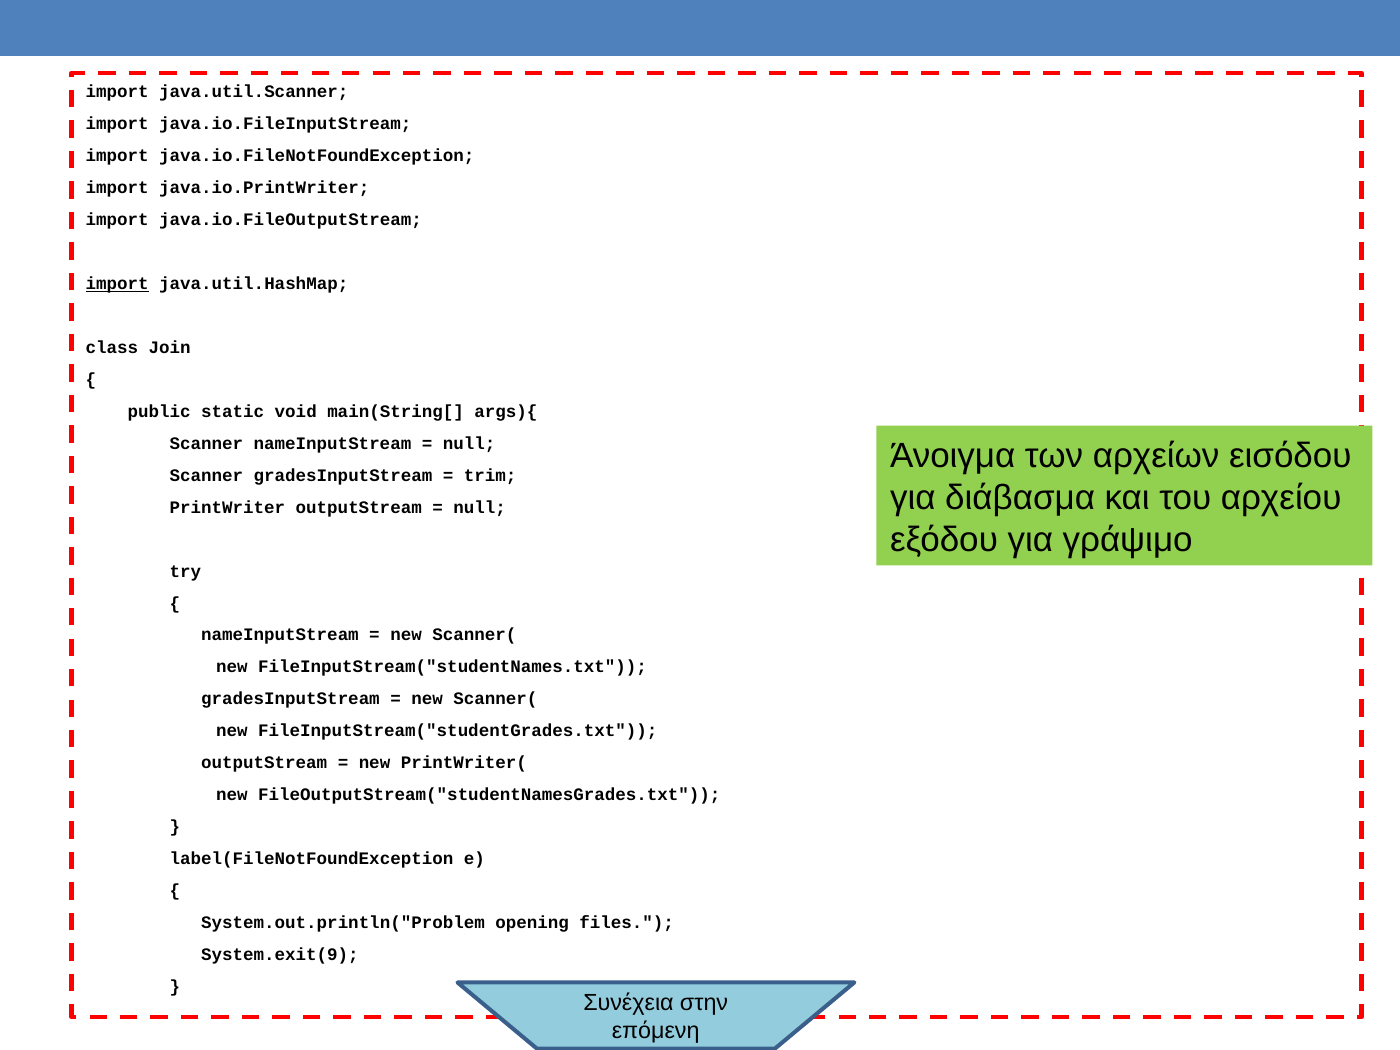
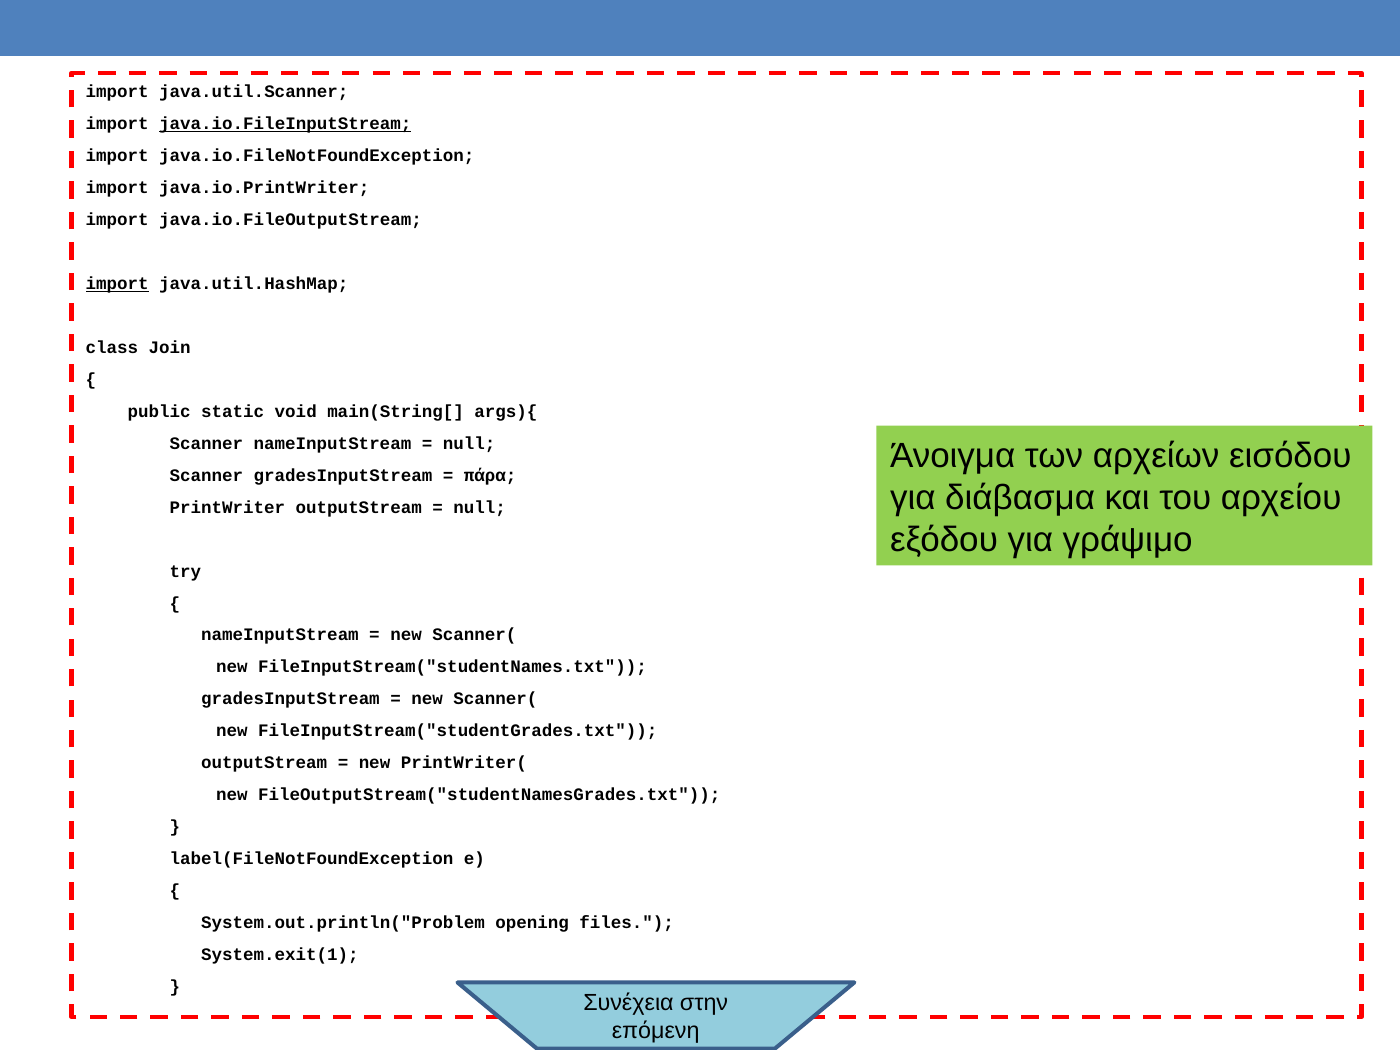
java.io.FileInputStream underline: none -> present (285, 124)
trim: trim -> πάρα (490, 475)
System.exit(9: System.exit(9 -> System.exit(1 (280, 955)
